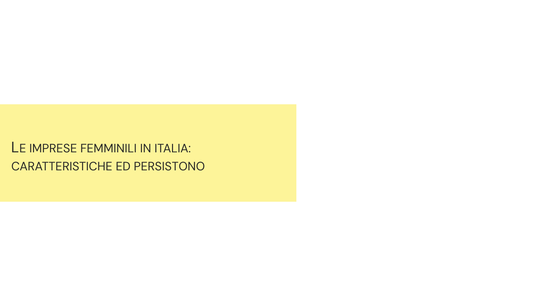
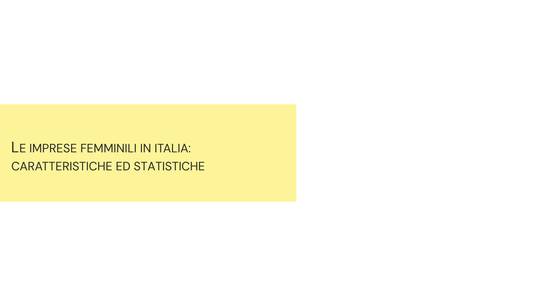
PERSISTONO: PERSISTONO -> STATISTICHE (169, 166)
